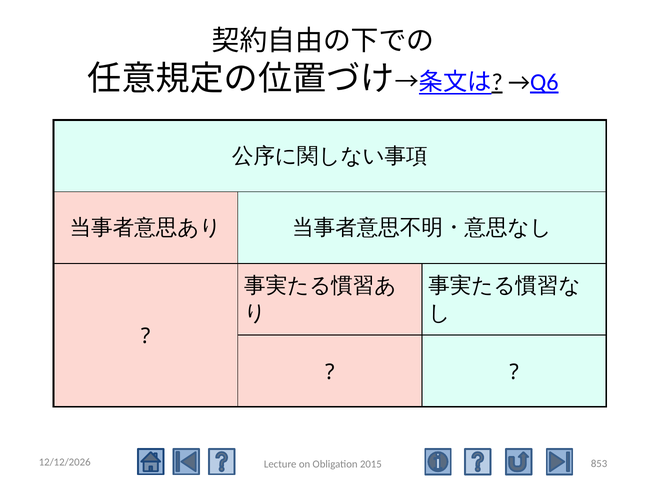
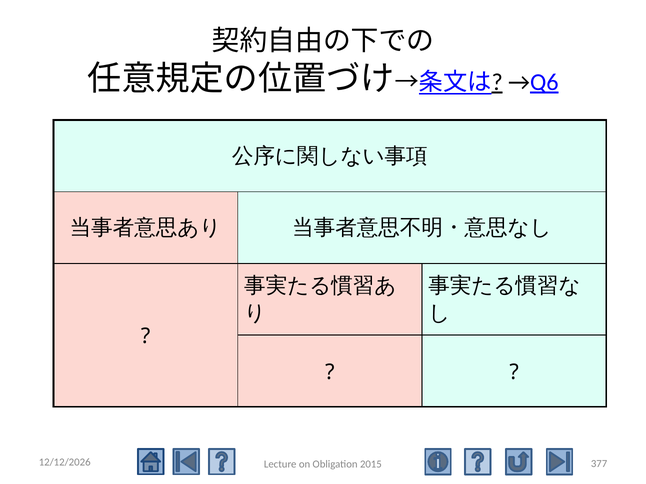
853: 853 -> 377 (599, 464)
